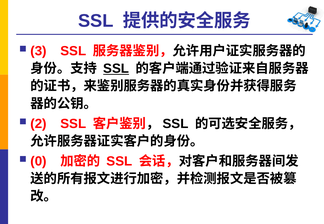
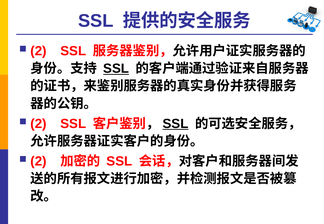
3: 3 -> 2 (39, 51)
SSL underline: none -> present (175, 124)
0: 0 -> 2 (39, 161)
